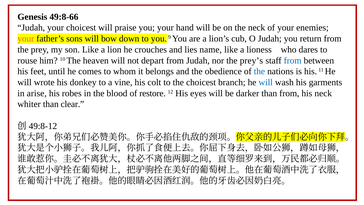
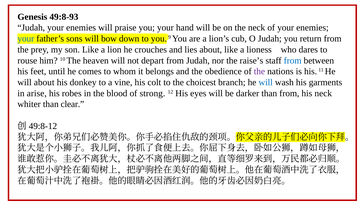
49:8-66: 49:8-66 -> 49:8-93 (64, 17)
Judah your choicest: choicest -> enemies (81, 28)
your colour: orange -> blue (26, 39)
lies name: name -> about (211, 50)
prey’s: prey’s -> raise’s (251, 60)
the colour: blue -> purple (259, 71)
will wrote: wrote -> about (44, 82)
restore: restore -> strong (152, 93)
